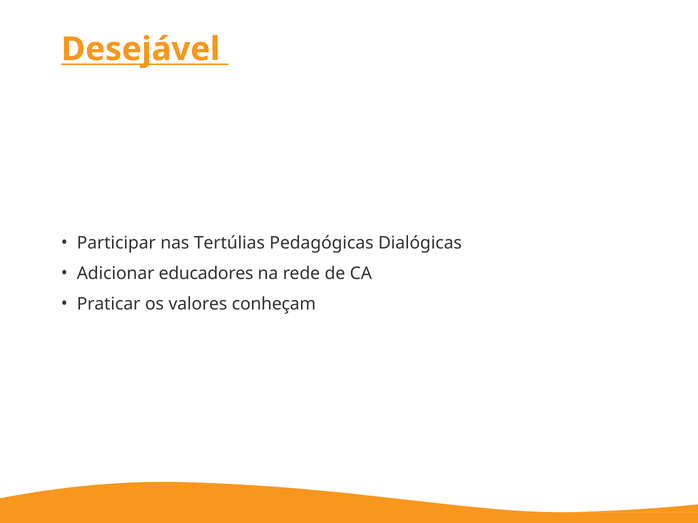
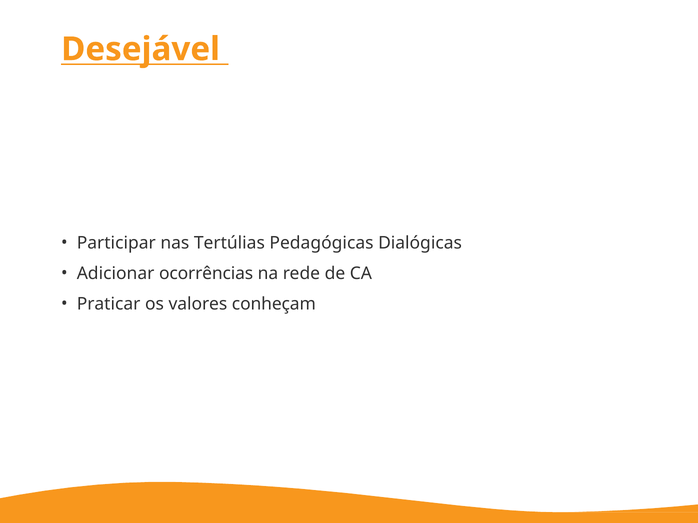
educadores: educadores -> ocorrências (206, 274)
